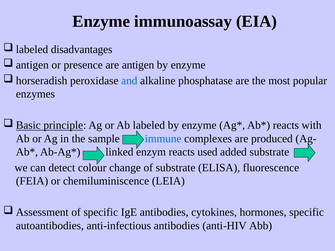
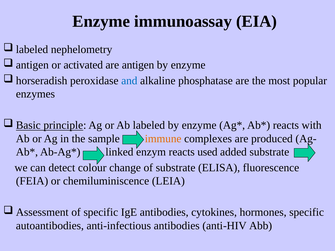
disadvantages: disadvantages -> nephelometry (82, 49)
presence: presence -> activated (83, 65)
immune colour: blue -> orange (163, 139)
